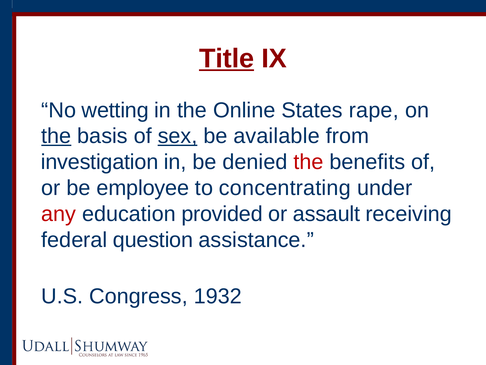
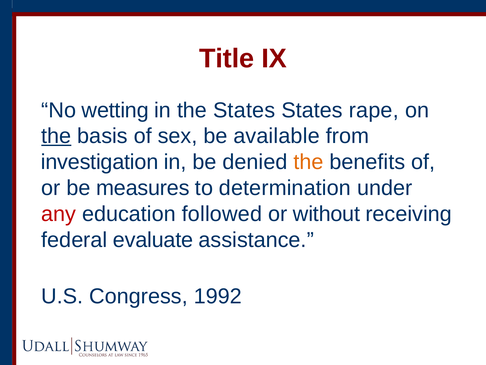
Title underline: present -> none (227, 59)
the Online: Online -> States (244, 110)
sex underline: present -> none (178, 136)
the colour: red -> orange (309, 162)
employee: employee -> measures (143, 188)
concentrating: concentrating -> determination (285, 188)
provided: provided -> followed (222, 214)
assault: assault -> without (327, 214)
question: question -> evaluate (153, 240)
1932: 1932 -> 1992 (218, 296)
